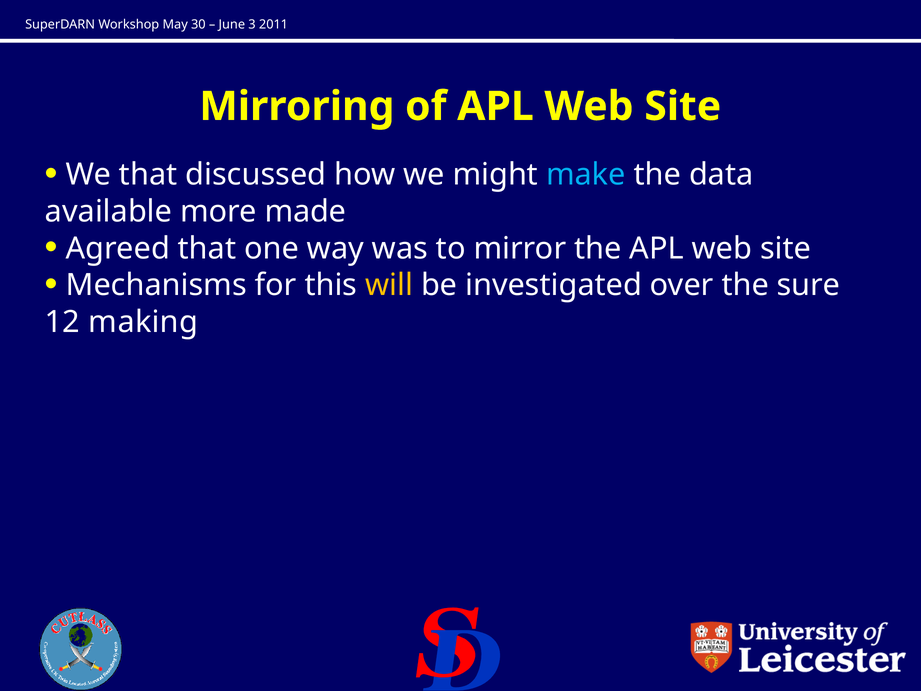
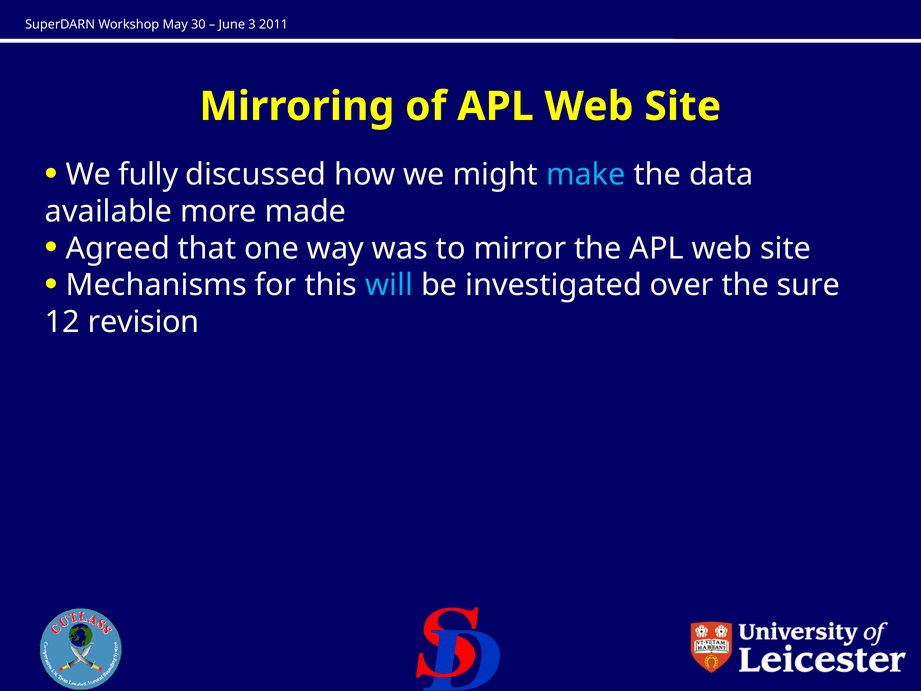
We that: that -> fully (148, 175)
will colour: yellow -> light blue (389, 285)
making: making -> revision (144, 322)
